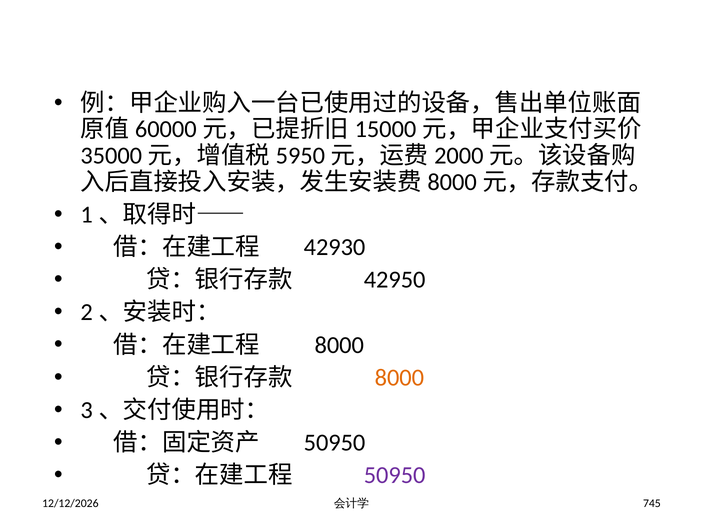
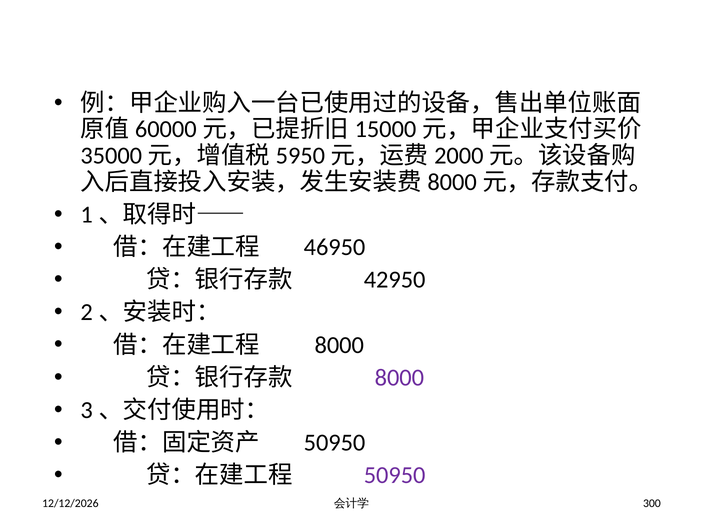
42930: 42930 -> 46950 (335, 247)
8000 colour: orange -> purple (399, 378)
745: 745 -> 300 (652, 503)
